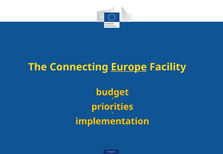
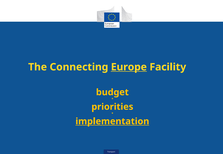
implementation underline: none -> present (112, 122)
